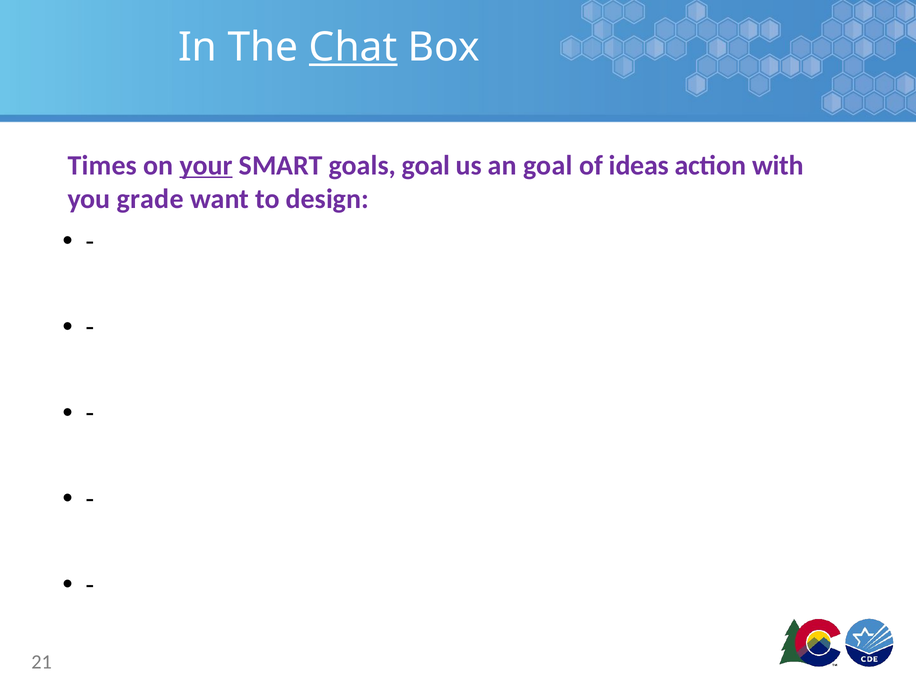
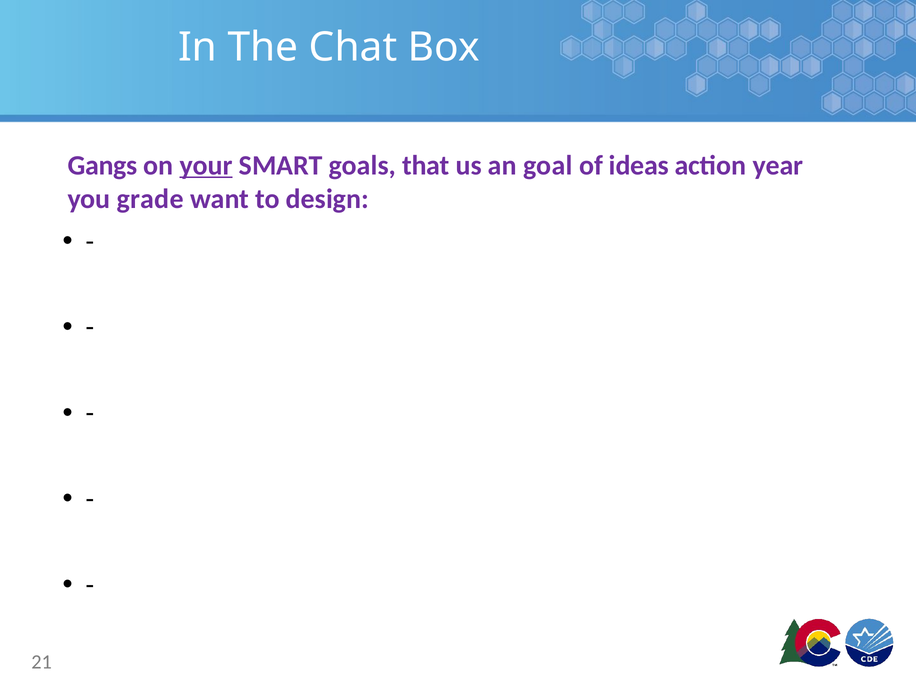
Chat underline: present -> none (353, 47)
Times: Times -> Gangs (103, 165)
goals goal: goal -> that (426, 165)
with: with -> year (778, 165)
